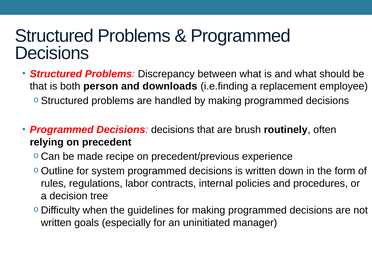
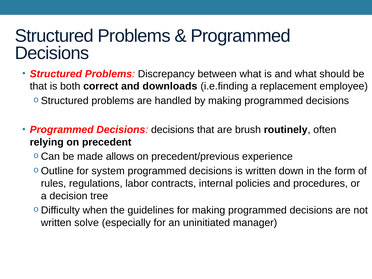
person: person -> correct (101, 86)
recipe: recipe -> allows (120, 157)
goals: goals -> solve (87, 223)
